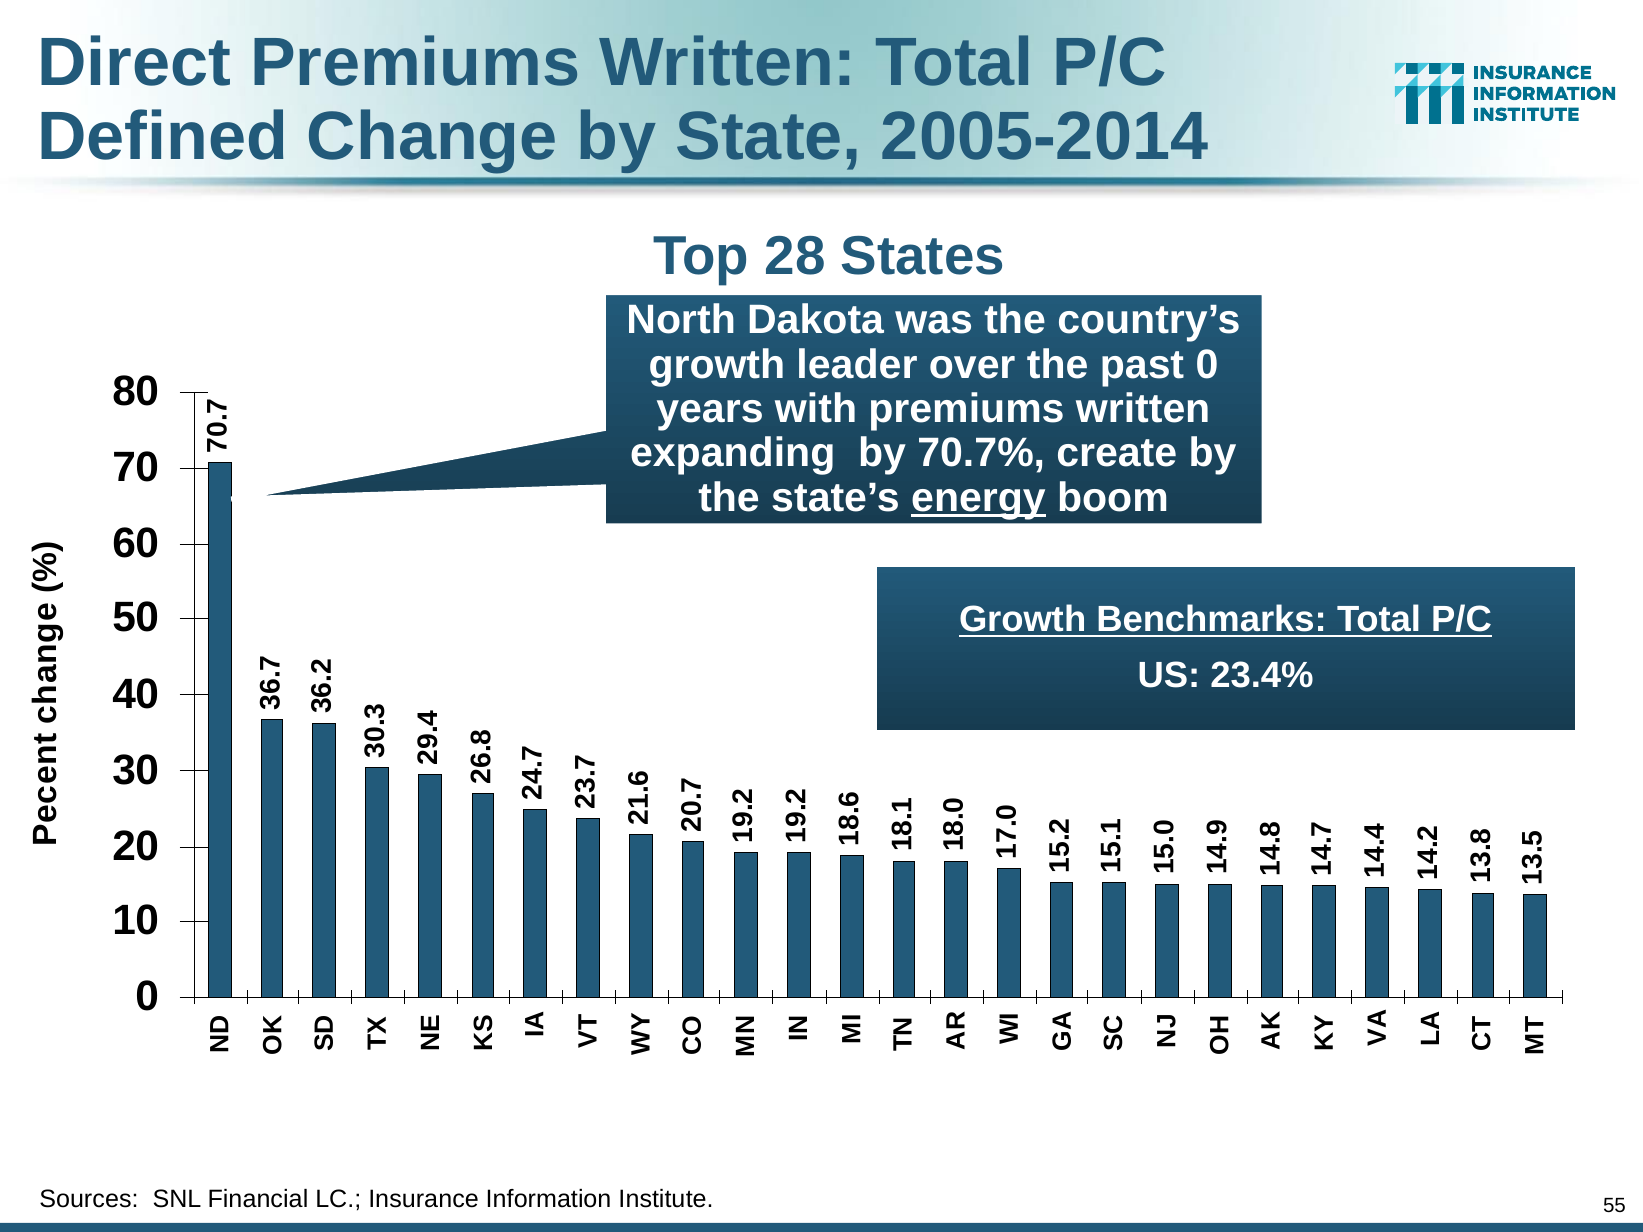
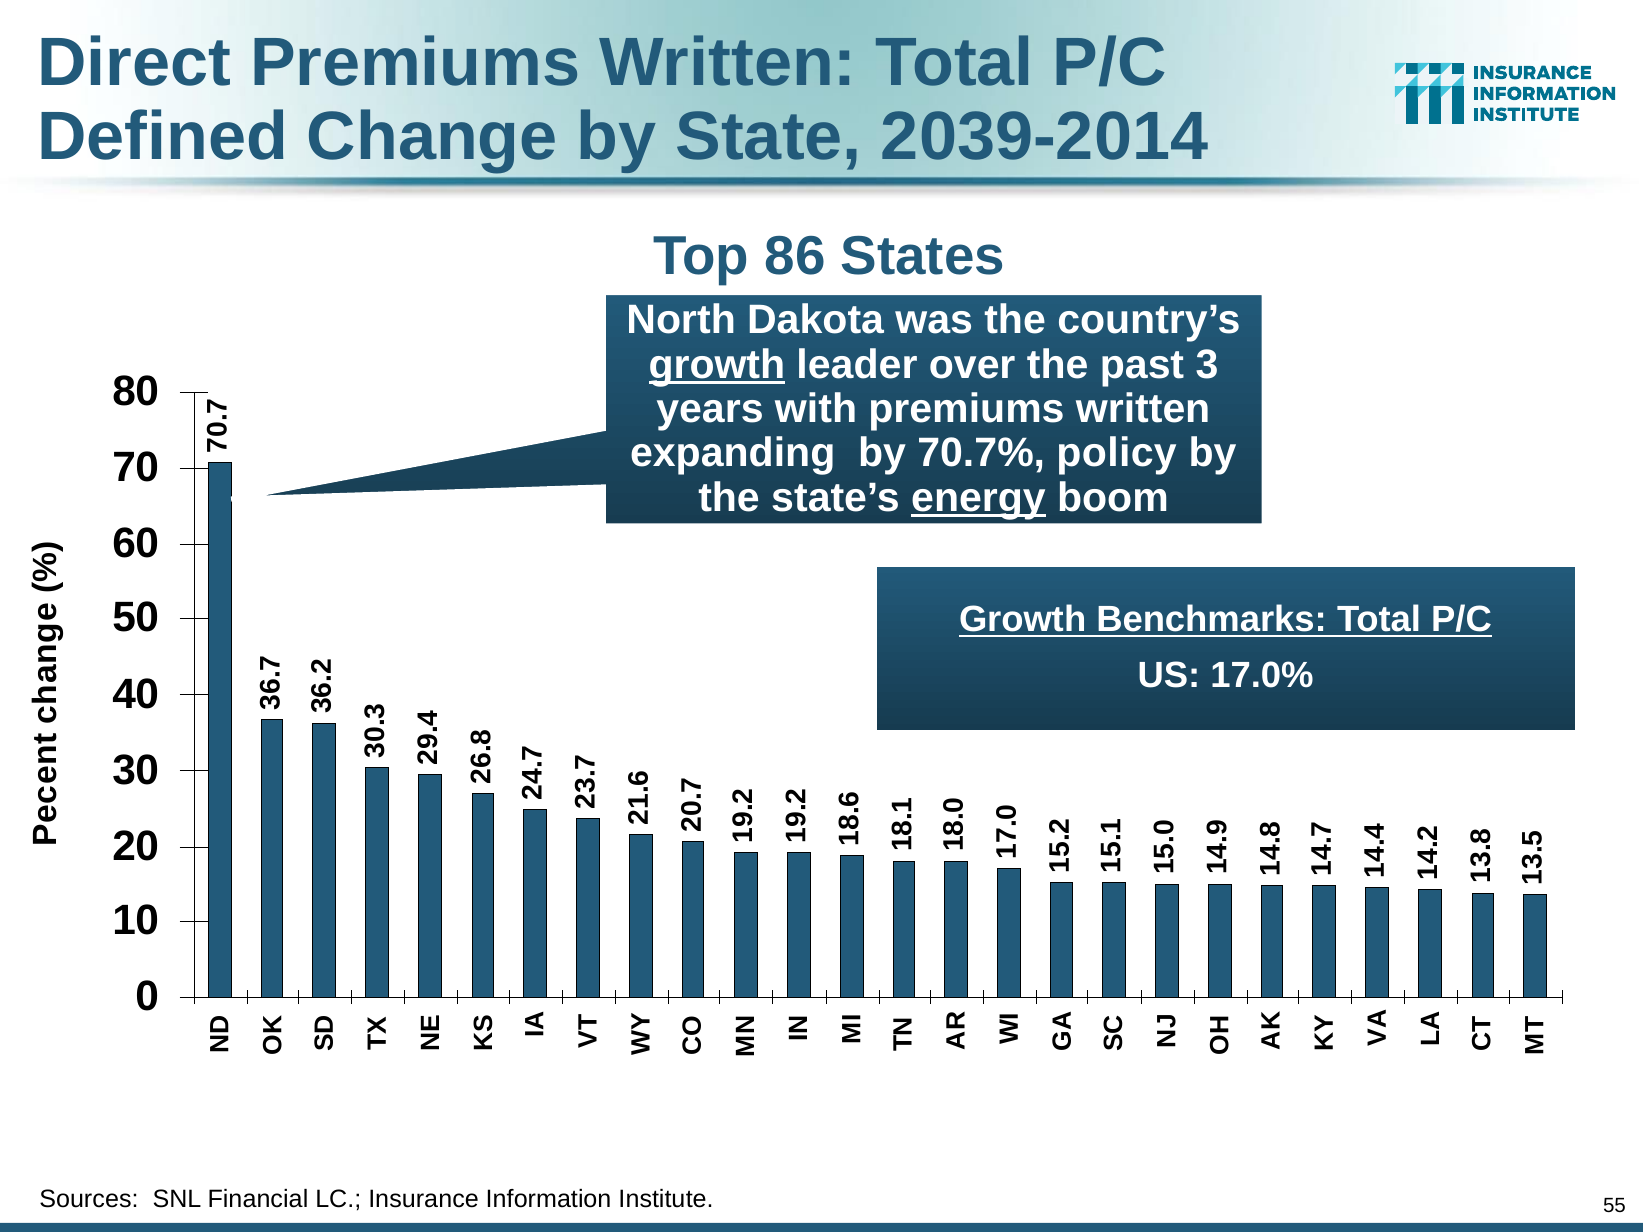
2005-2014: 2005-2014 -> 2039-2014 (1045, 137)
28: 28 -> 86 (795, 257)
growth underline: none -> present (717, 365)
past 0: 0 -> 3 (1207, 365)
create: create -> policy (1117, 453)
23.4%: 23.4% -> 17.0% (1262, 675)
